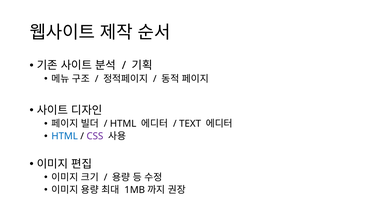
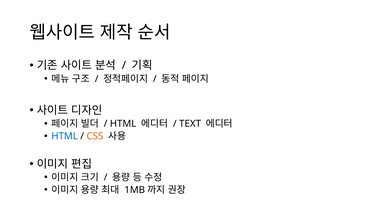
CSS colour: purple -> orange (95, 136)
